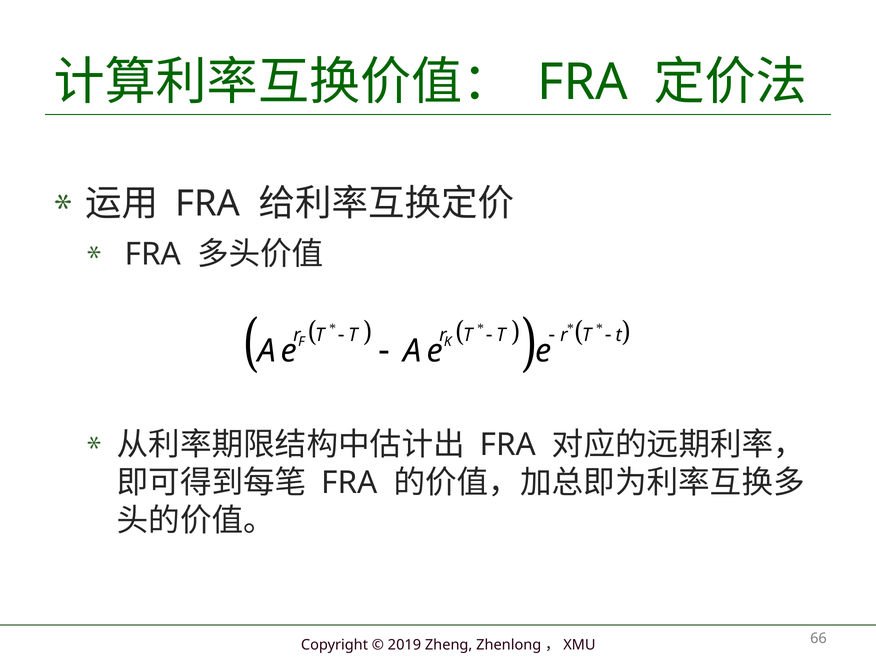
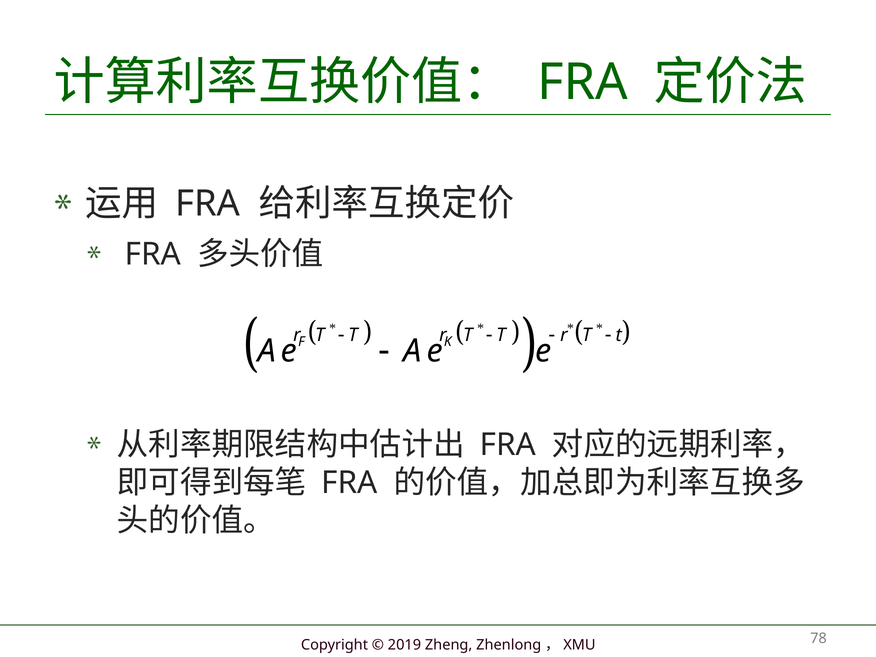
66: 66 -> 78 (818, 638)
